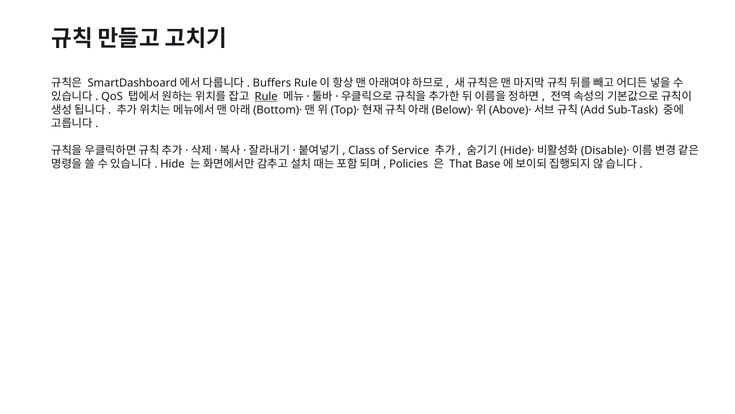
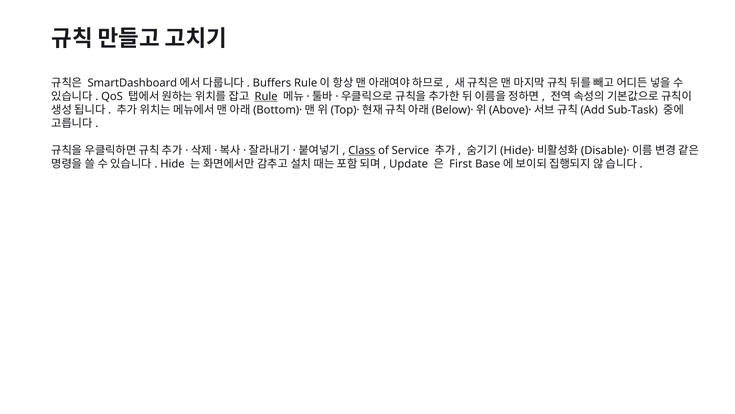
Class underline: none -> present (362, 150)
Policies: Policies -> Update (409, 164)
That: That -> First (461, 164)
